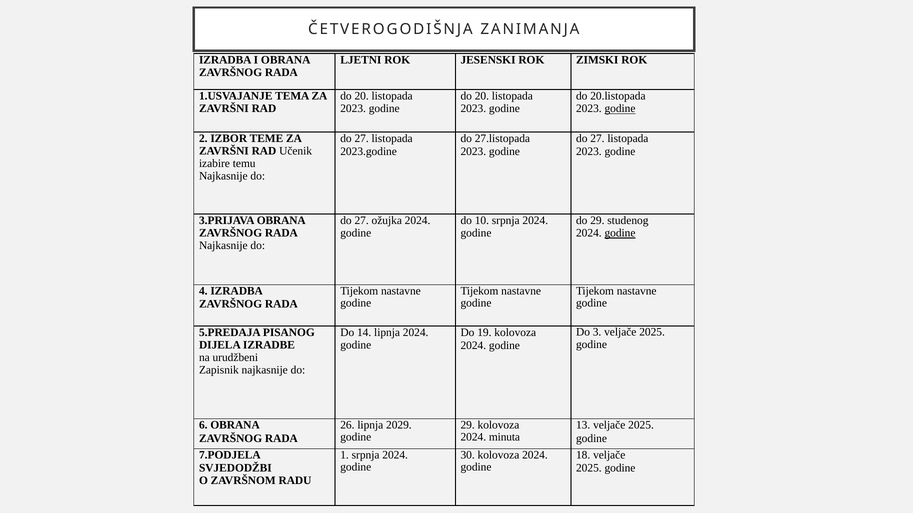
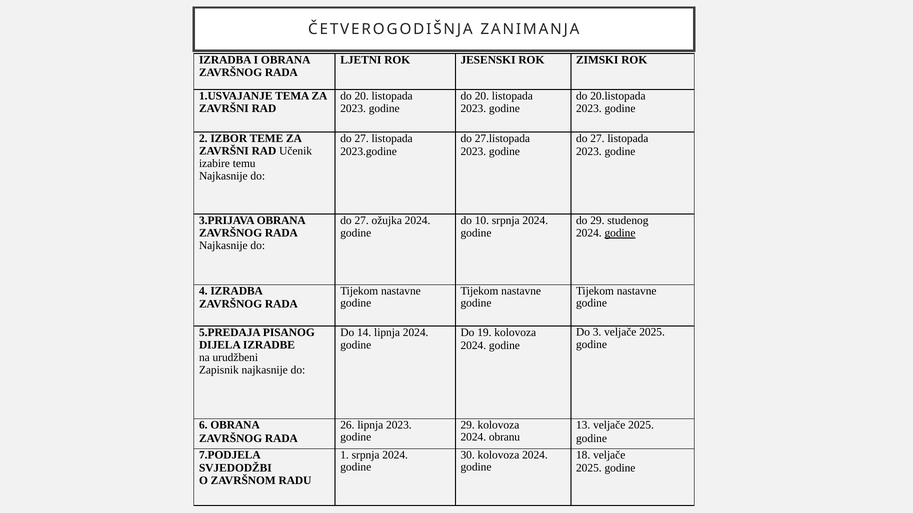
godine underline: present -> none (620, 109)
lipnja 2029: 2029 -> 2023 (399, 425)
minuta: minuta -> obranu (505, 438)
